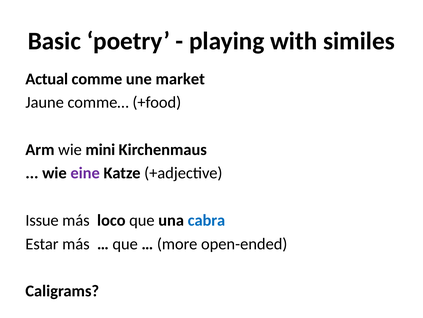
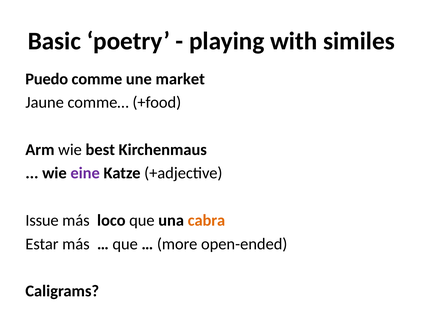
Actual: Actual -> Puedo (47, 79)
mini: mini -> best (100, 149)
cabra colour: blue -> orange (206, 220)
